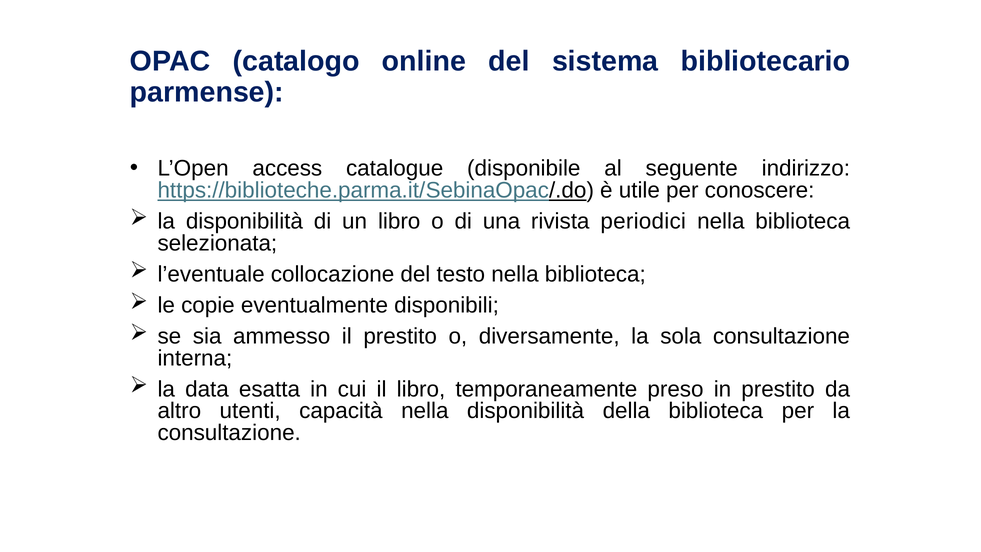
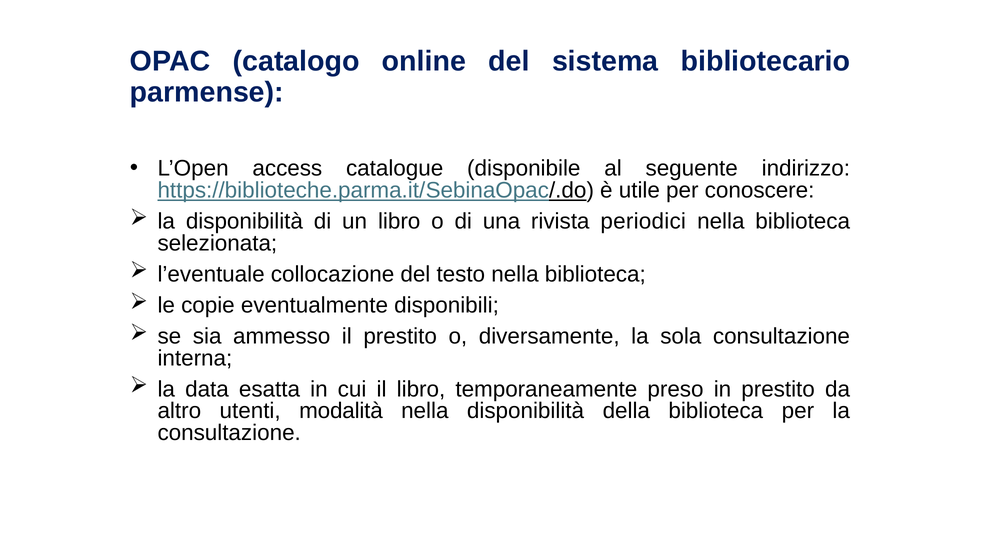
capacità: capacità -> modalità (341, 411)
